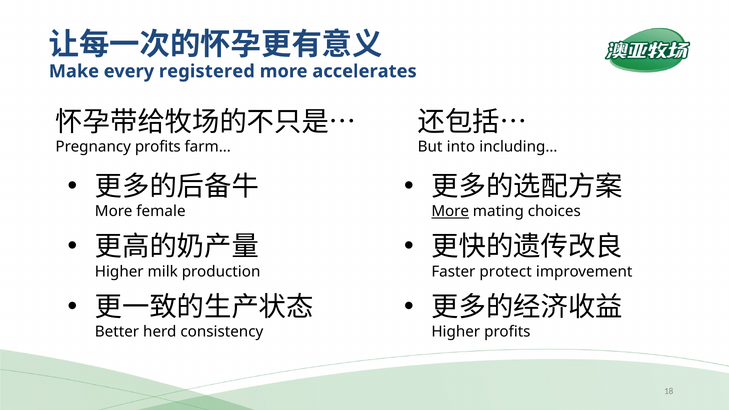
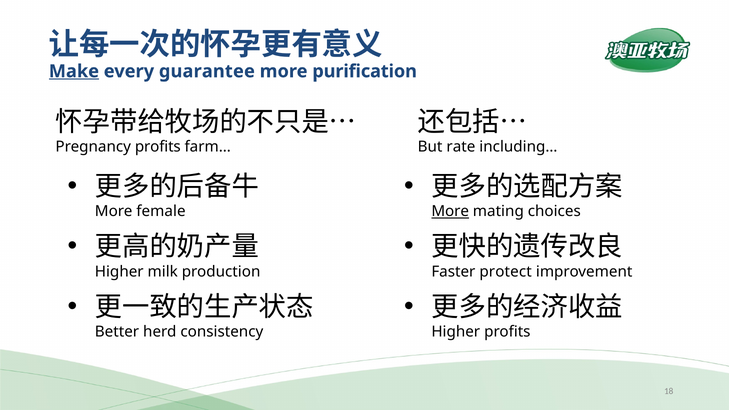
Make underline: none -> present (74, 71)
registered: registered -> guarantee (207, 71)
accelerates: accelerates -> purification (365, 71)
into: into -> rate (461, 147)
